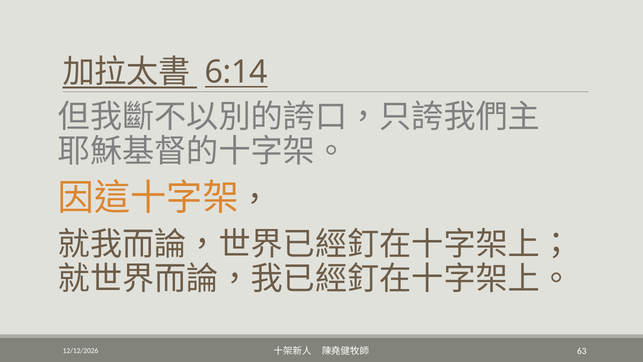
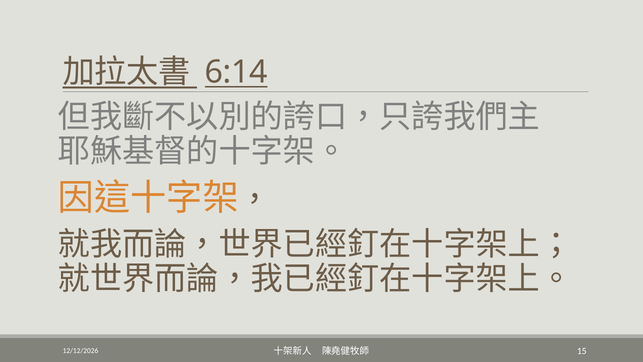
63: 63 -> 15 (582, 351)
